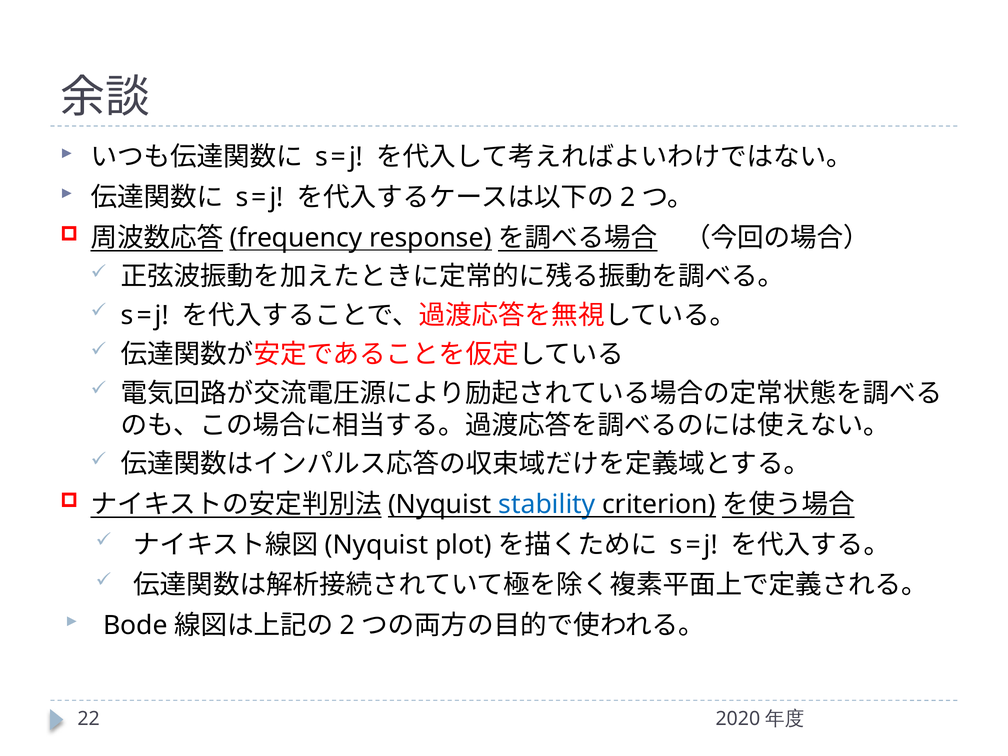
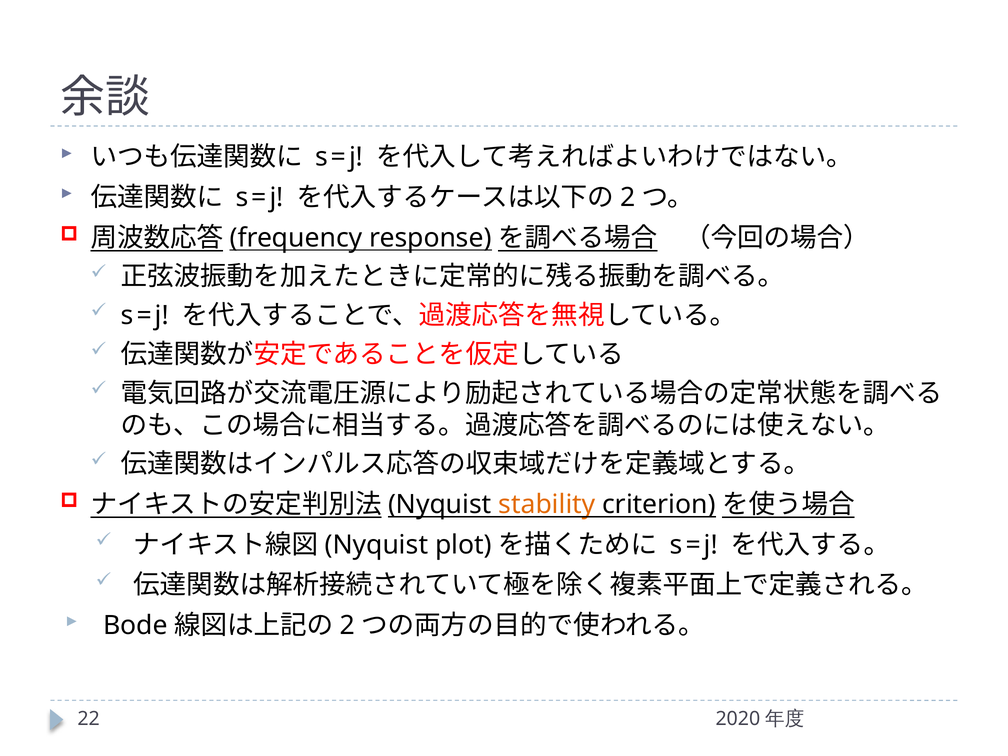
stability colour: blue -> orange (547, 505)
